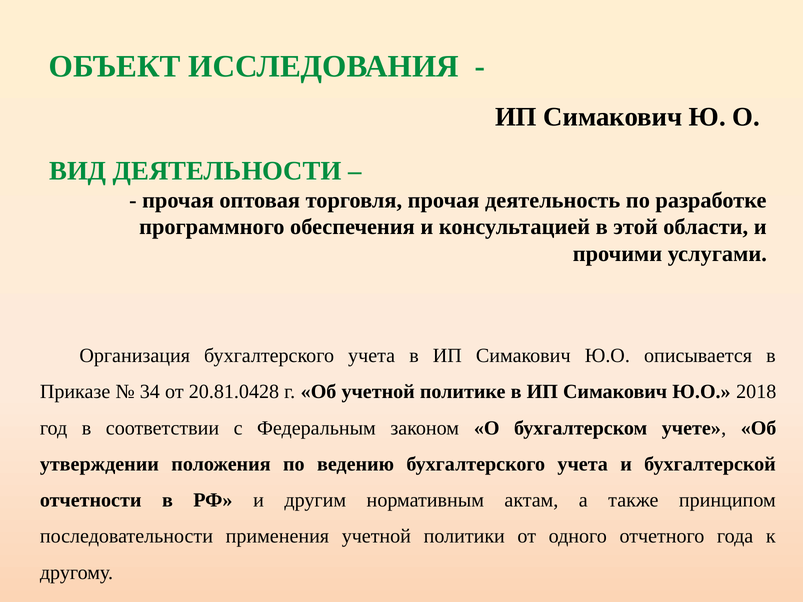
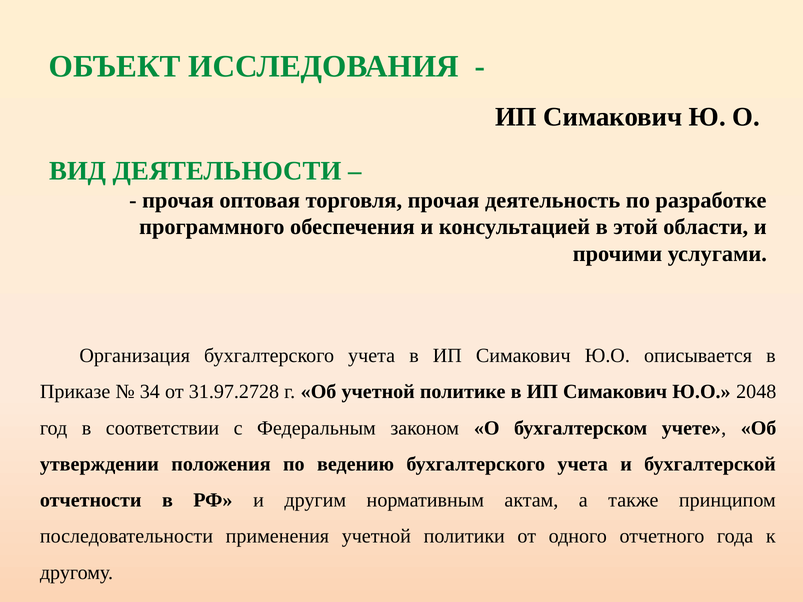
20.81.0428: 20.81.0428 -> 31.97.2728 (234, 392)
2018: 2018 -> 2048 (756, 392)
